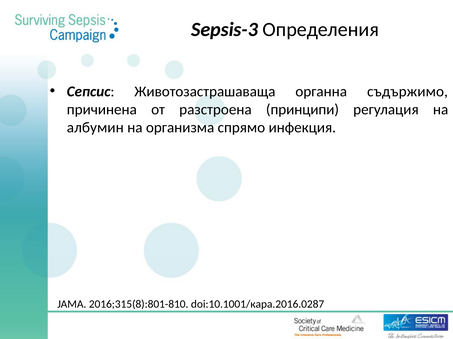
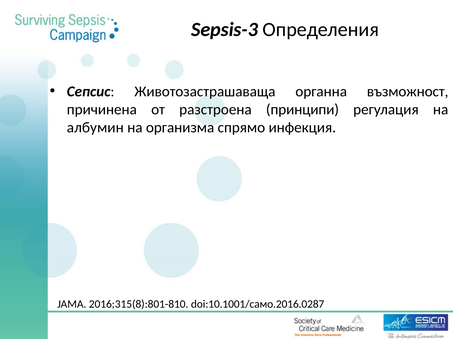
съдържимо: съдържимо -> възможност (408, 92)
doi:10.1001/кара.2016.0287: doi:10.1001/кара.2016.0287 -> doi:10.1001/само.2016.0287 (258, 305)
